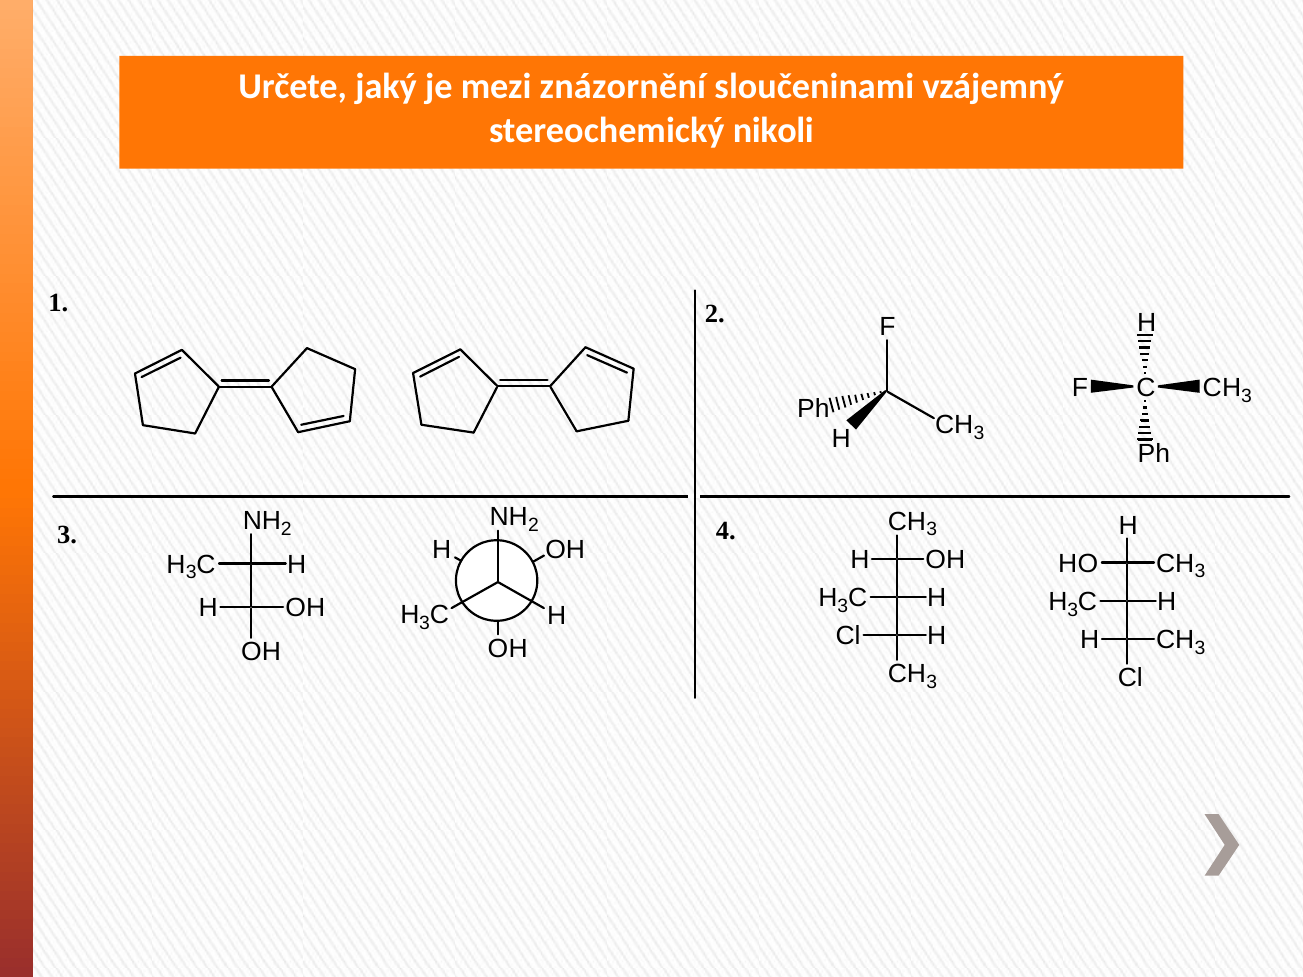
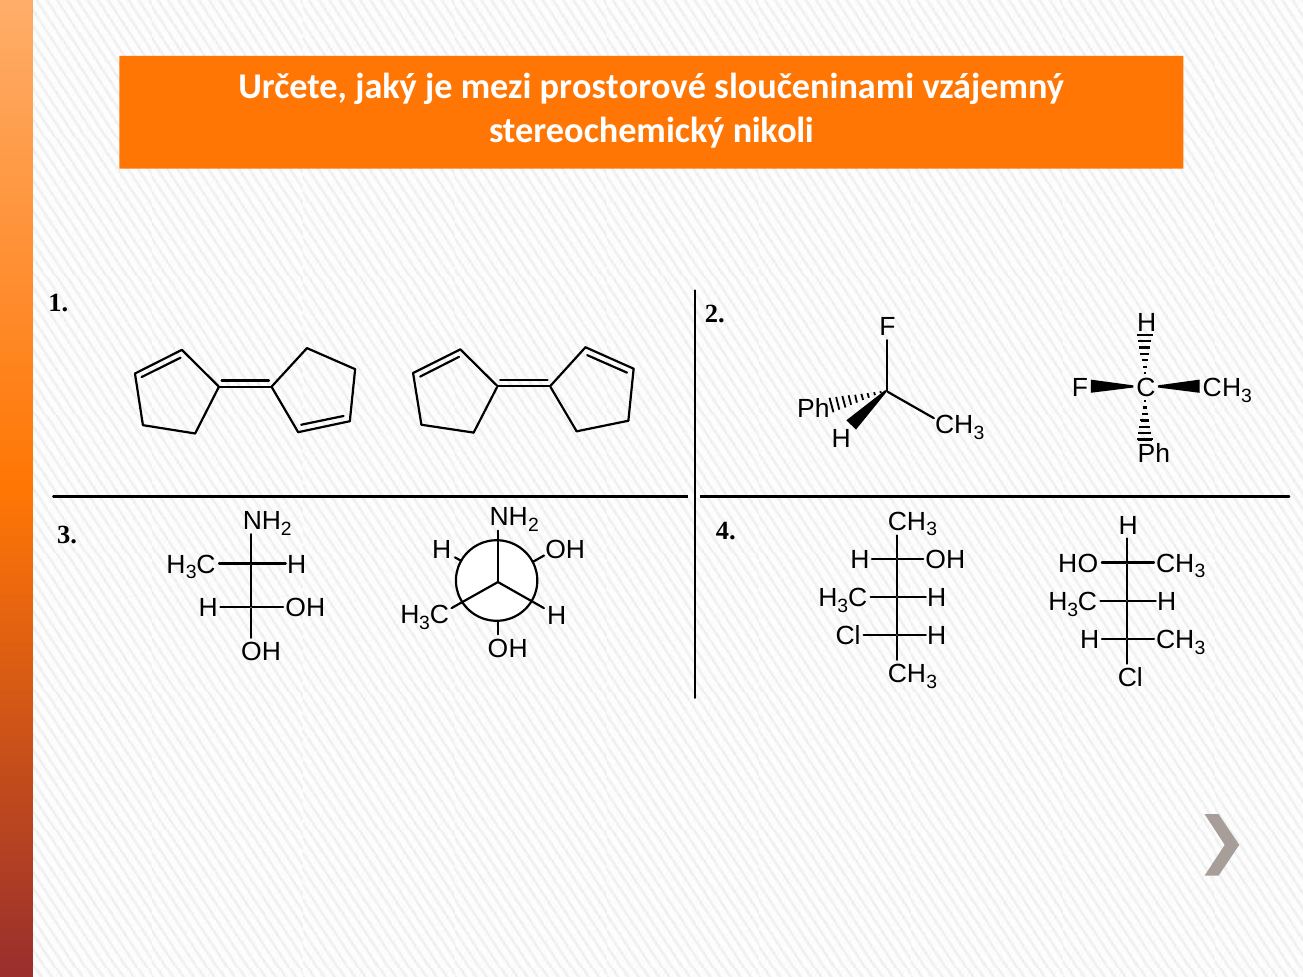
znázornění: znázornění -> prostorové (623, 87)
